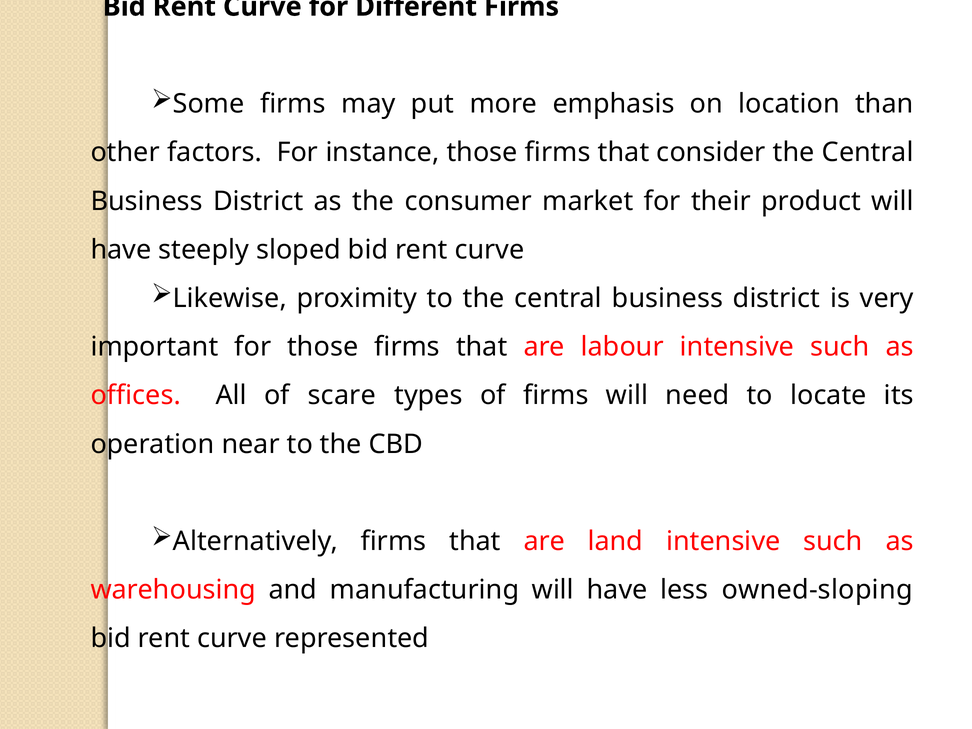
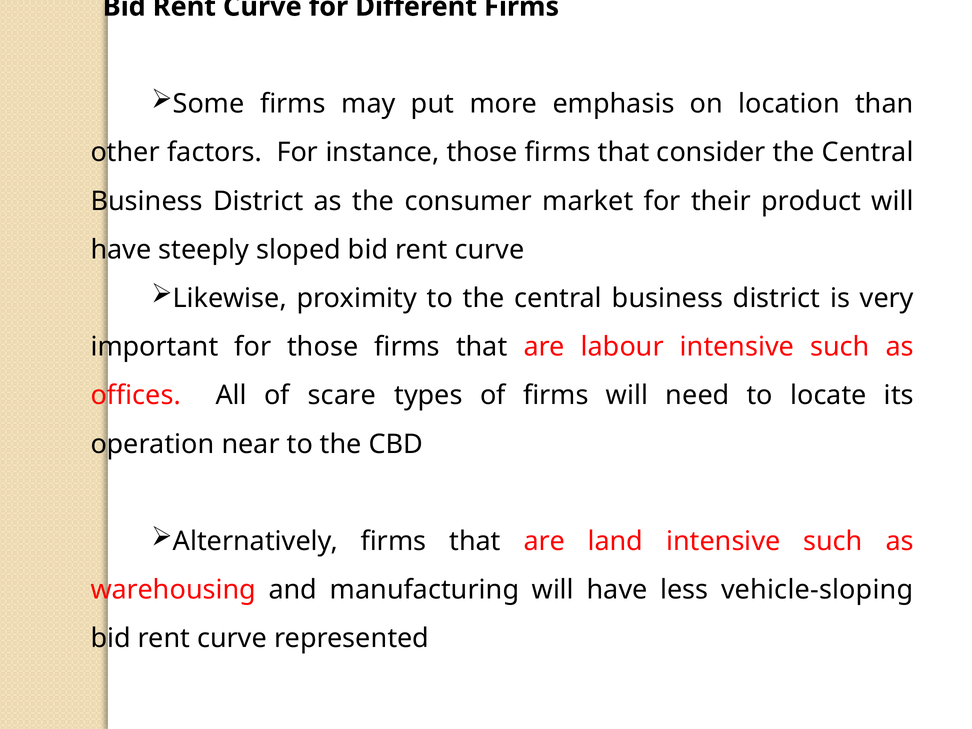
owned-sloping: owned-sloping -> vehicle-sloping (817, 590)
